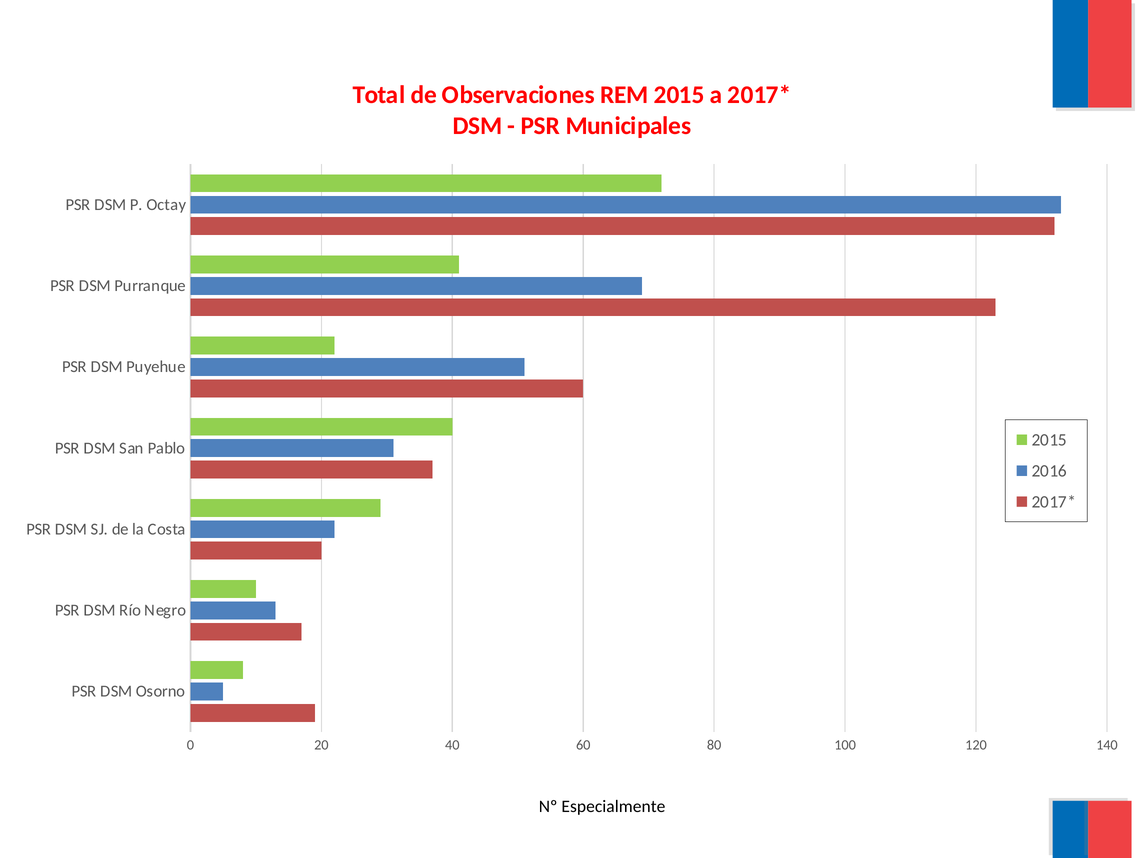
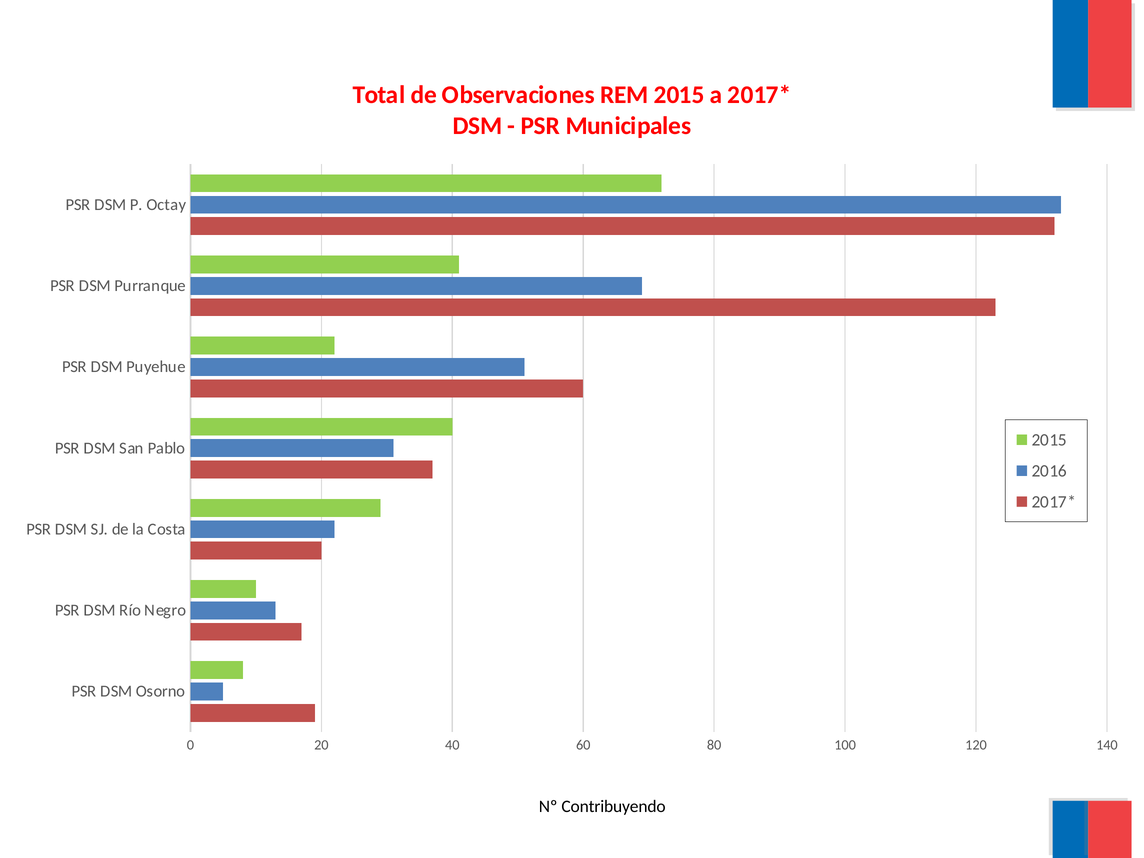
Especialmente: Especialmente -> Contribuyendo (614, 807)
